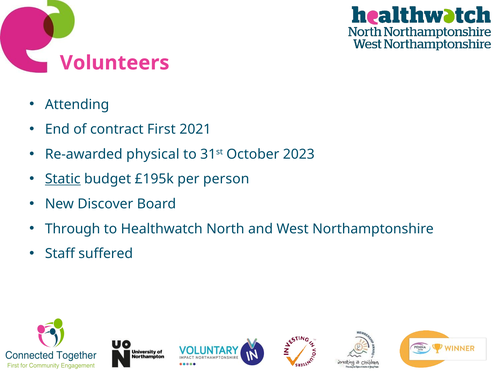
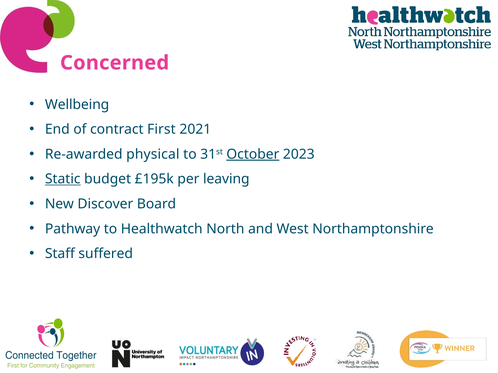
Volunteers: Volunteers -> Concerned (115, 63)
Attending: Attending -> Wellbeing (77, 105)
October underline: none -> present (253, 154)
person: person -> leaving (226, 179)
Through: Through -> Pathway (73, 229)
